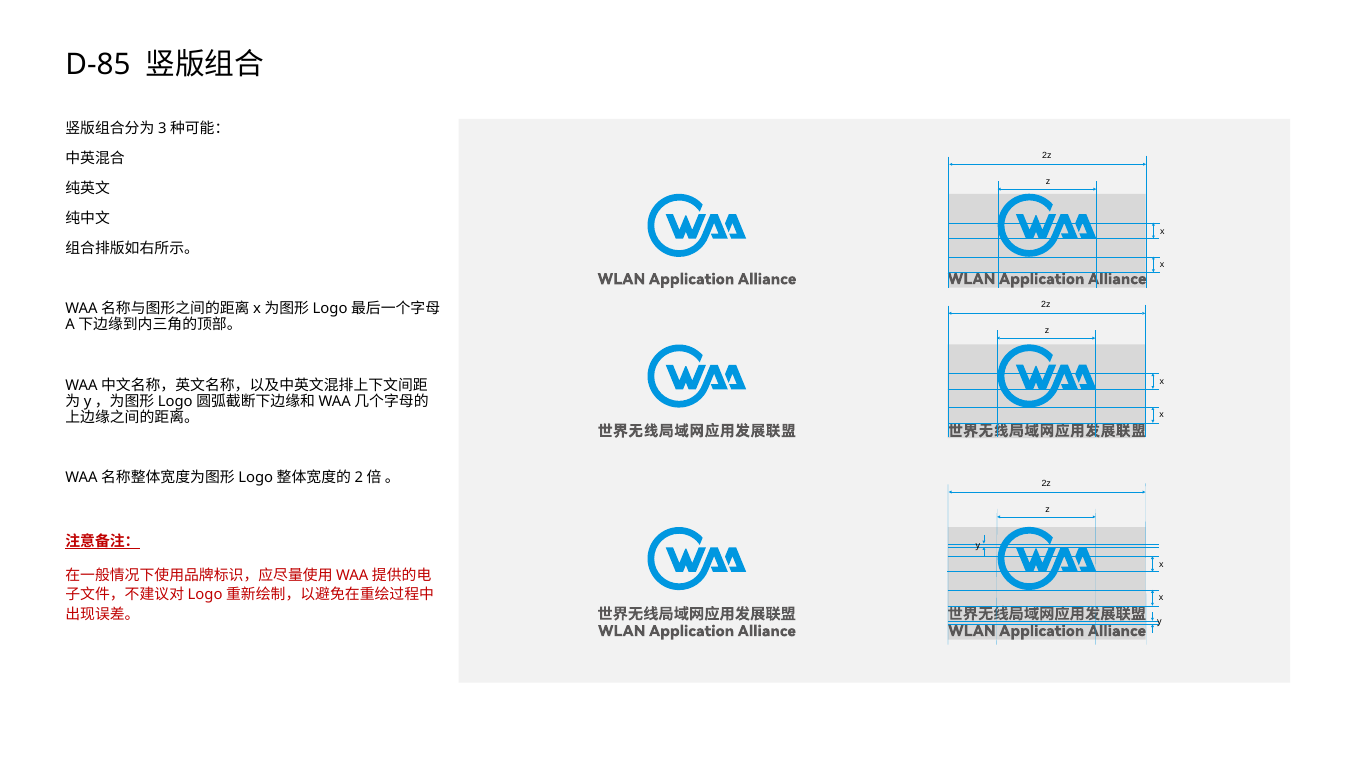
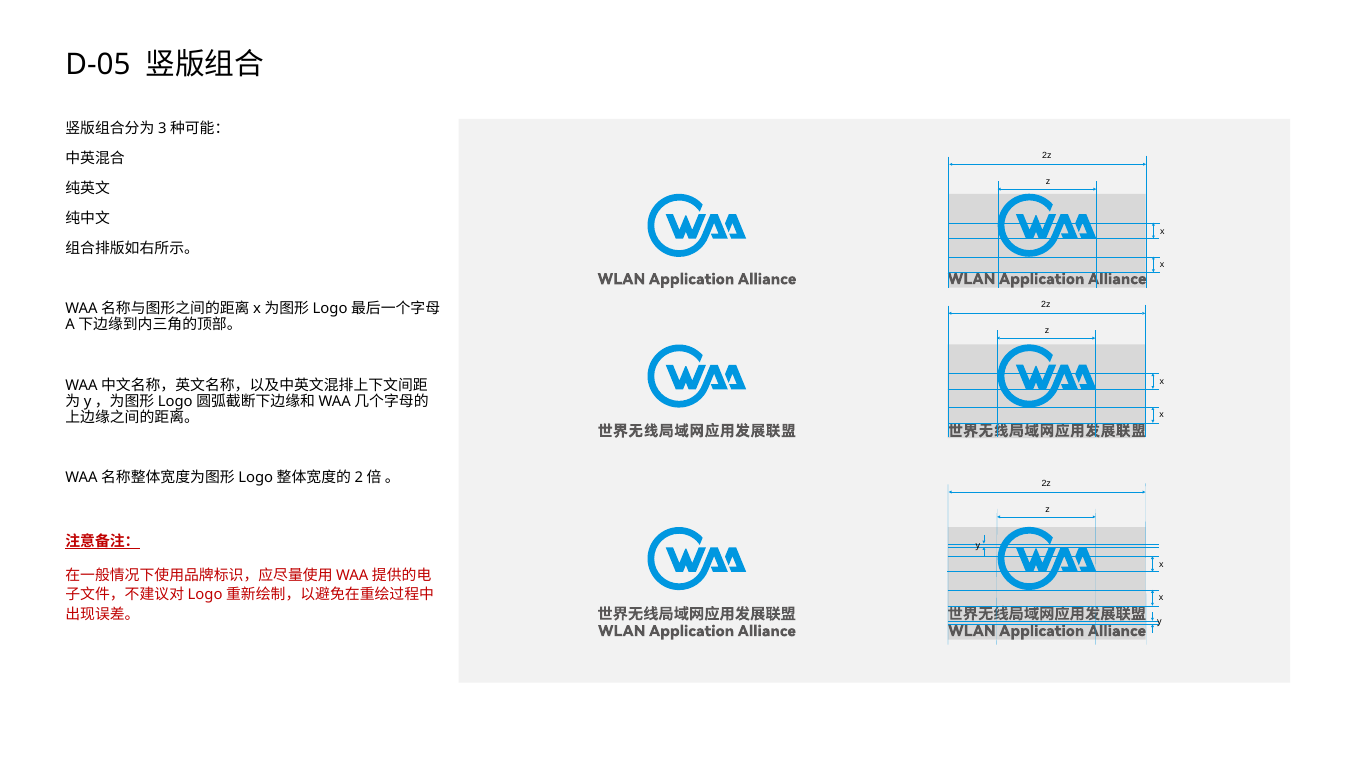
D-85: D-85 -> D-05 (98, 65)
